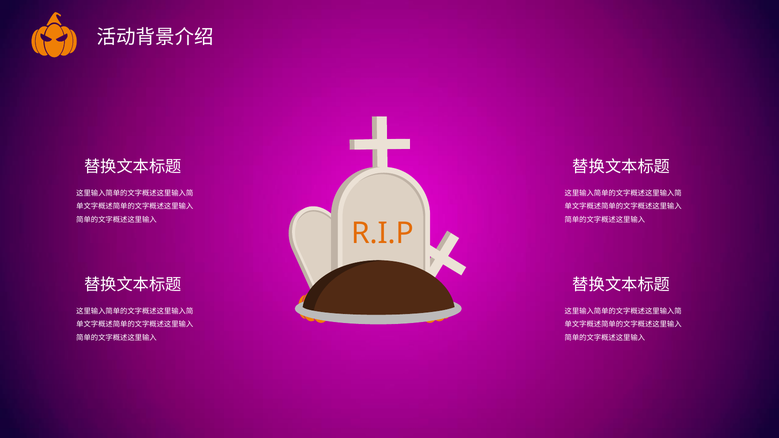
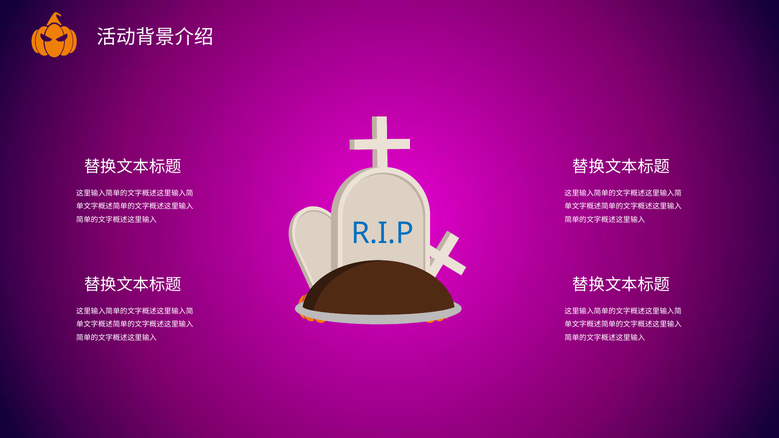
R.I.P colour: orange -> blue (383, 234)
